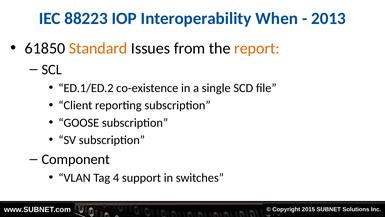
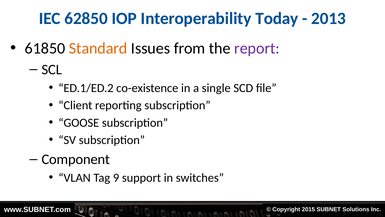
88223: 88223 -> 62850 (86, 18)
When: When -> Today (277, 18)
report colour: orange -> purple (257, 48)
4: 4 -> 9 (116, 177)
